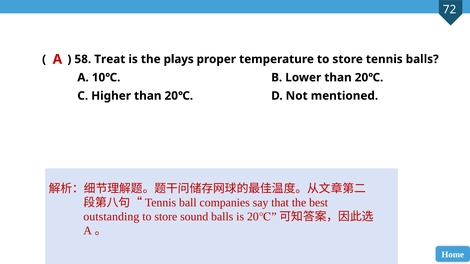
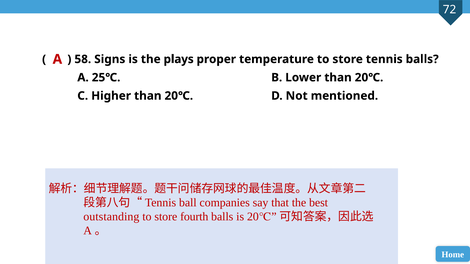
Treat: Treat -> Signs (110, 59)
10℃: 10℃ -> 25℃ (106, 78)
sound: sound -> fourth (194, 217)
